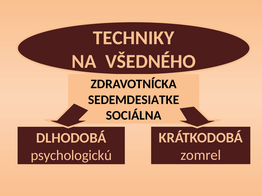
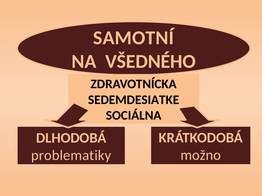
TECHNIKY: TECHNIKY -> SAMOTNÍ (134, 38)
zomrel: zomrel -> možno (201, 156)
psychologickú: psychologickú -> problematiky (71, 156)
